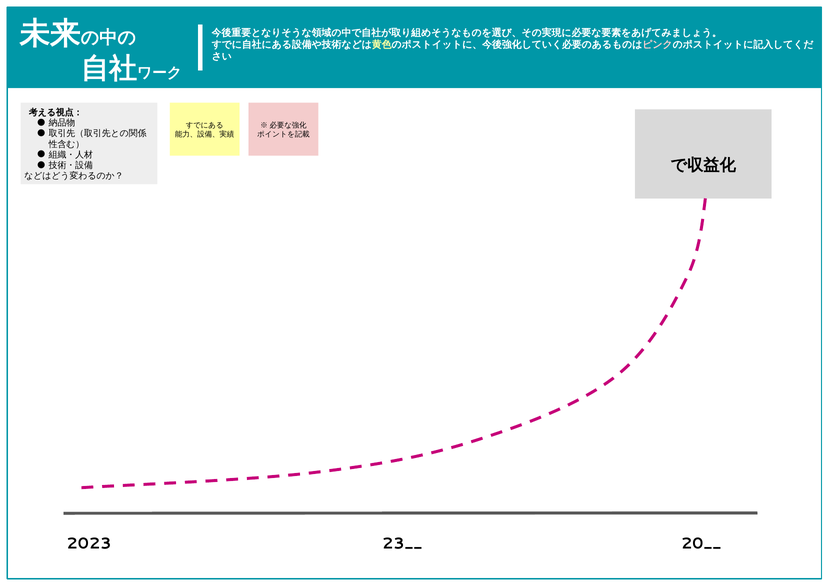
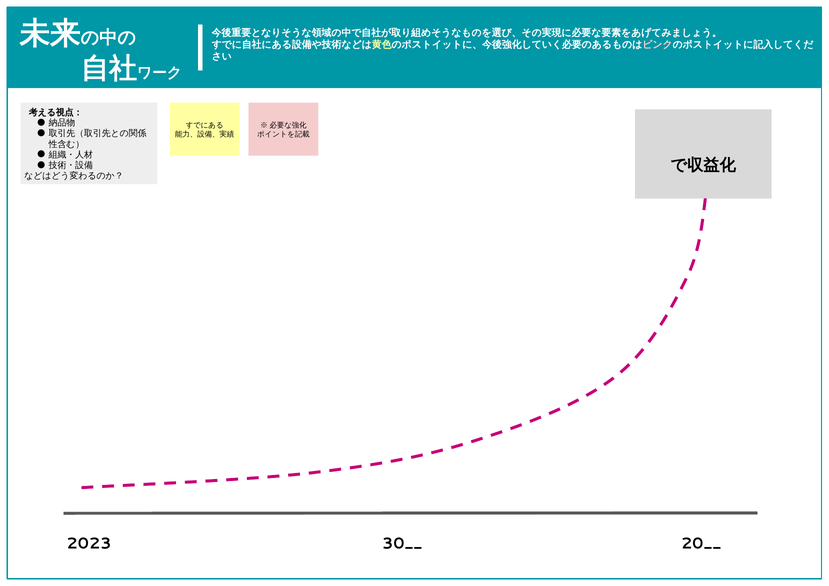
23__: 23__ -> 30__ (402, 544)
